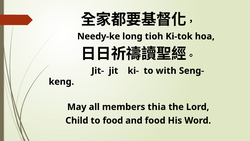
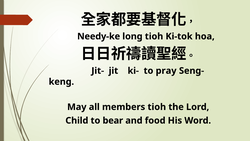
with: with -> pray (166, 71)
members thia: thia -> tioh (157, 107)
to food: food -> bear (113, 120)
